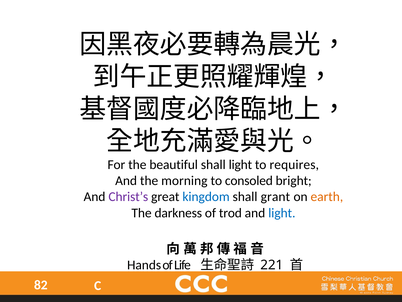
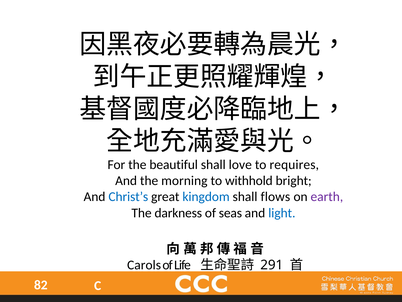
shall light: light -> love (240, 164)
consoled: consoled -> withhold (249, 180)
Christ’s colour: purple -> blue (128, 197)
grant: grant -> flows (275, 197)
earth colour: orange -> purple (327, 197)
trod: trod -> seas (230, 213)
Hands: Hands -> Carols (144, 265)
221: 221 -> 291 (272, 265)
